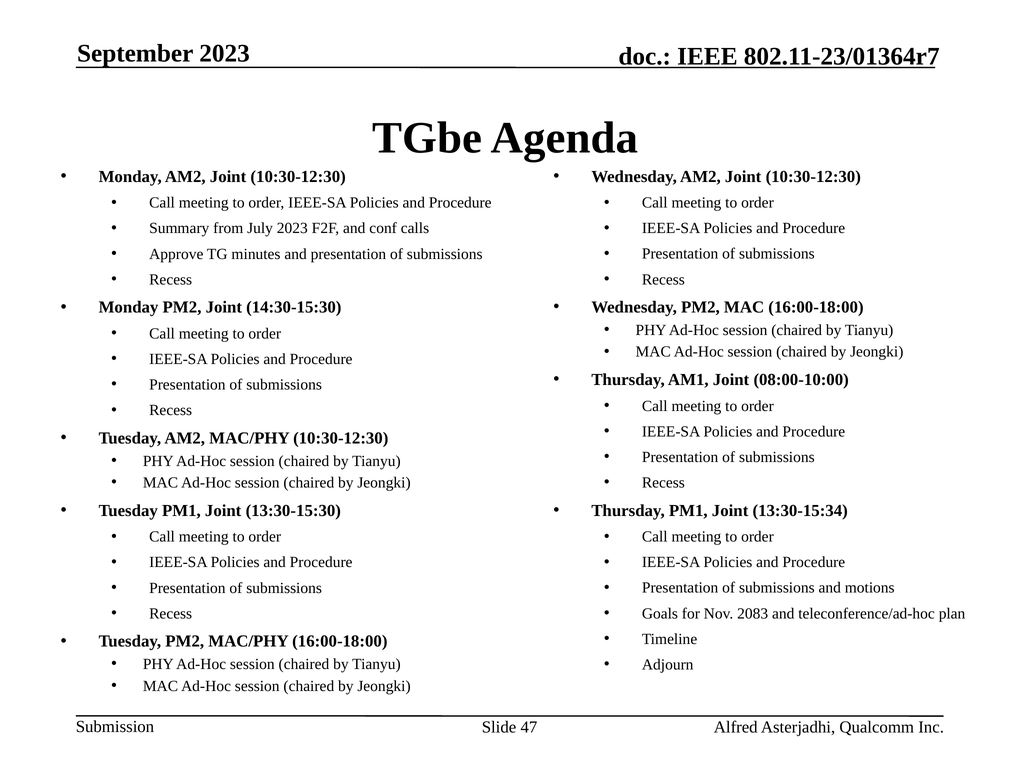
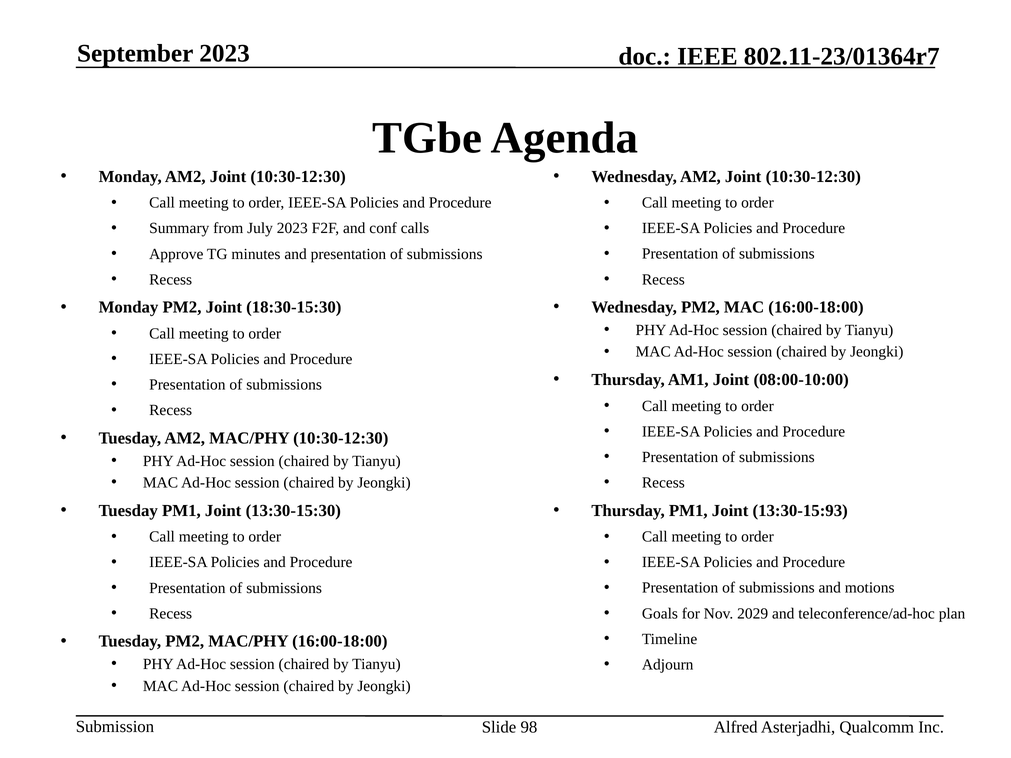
14:30-15:30: 14:30-15:30 -> 18:30-15:30 (294, 307)
13:30-15:34: 13:30-15:34 -> 13:30-15:93 (800, 511)
2083: 2083 -> 2029 (753, 614)
47: 47 -> 98 (529, 727)
